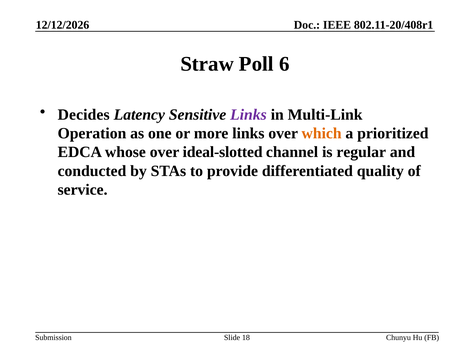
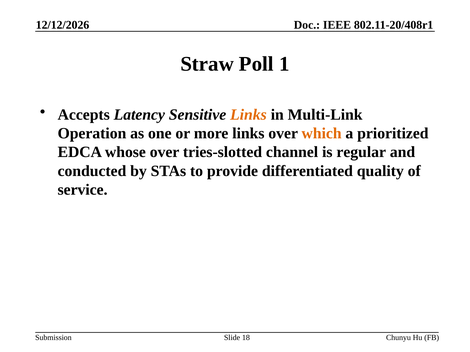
6: 6 -> 1 (284, 64)
Decides: Decides -> Accepts (84, 115)
Links colour: purple -> orange (248, 115)
ideal-slotted: ideal-slotted -> tries-slotted (223, 152)
